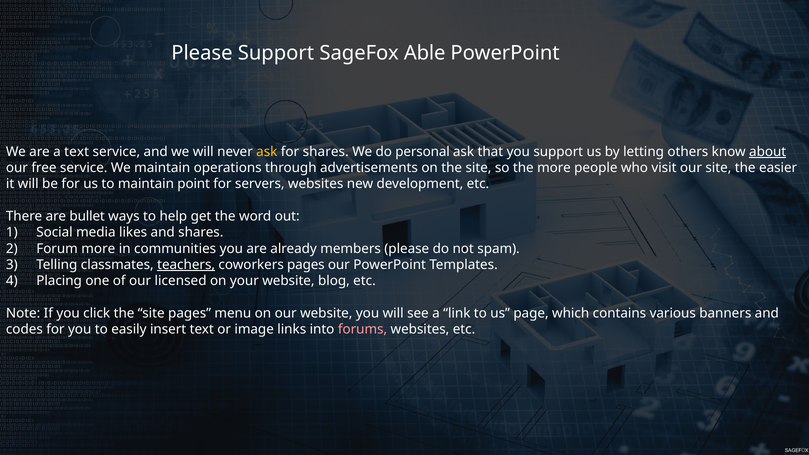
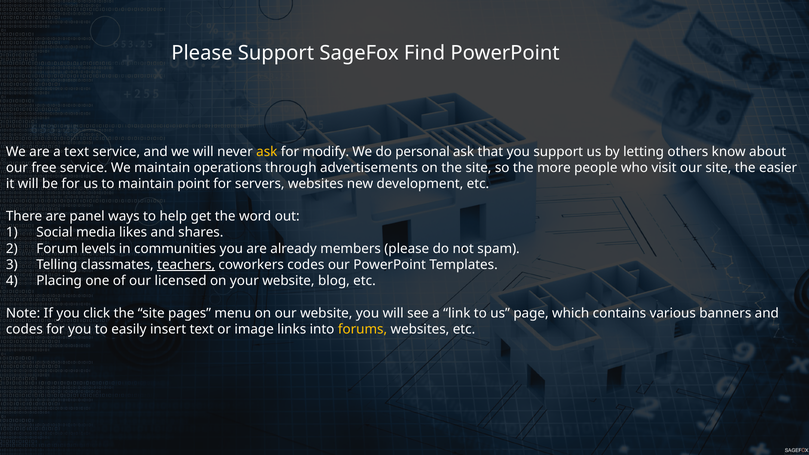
Able: Able -> Find (425, 53)
for shares: shares -> modify (326, 152)
about underline: present -> none (768, 152)
bullet: bullet -> panel (87, 216)
Forum more: more -> levels (98, 249)
coworkers pages: pages -> codes (306, 265)
forums colour: pink -> yellow (363, 330)
